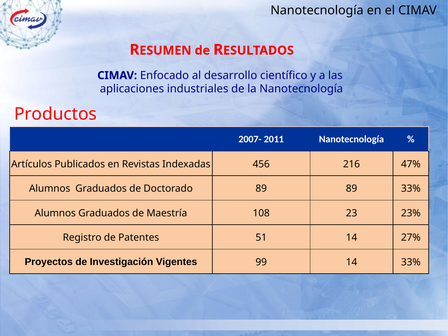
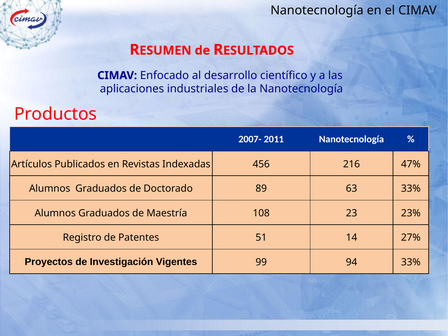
89 89: 89 -> 63 (352, 189)
99 14: 14 -> 94 (352, 262)
